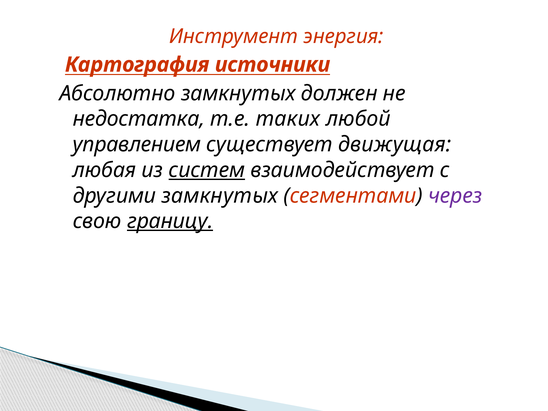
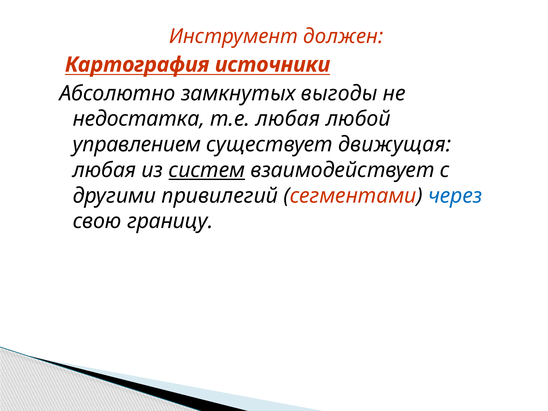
энергия: энергия -> должен (343, 36)
должен: должен -> выгоды (339, 93)
т.е таких: таких -> любая (288, 119)
другими замкнутых: замкнутых -> привилегий (220, 196)
через colour: purple -> blue (455, 196)
границу underline: present -> none (170, 221)
